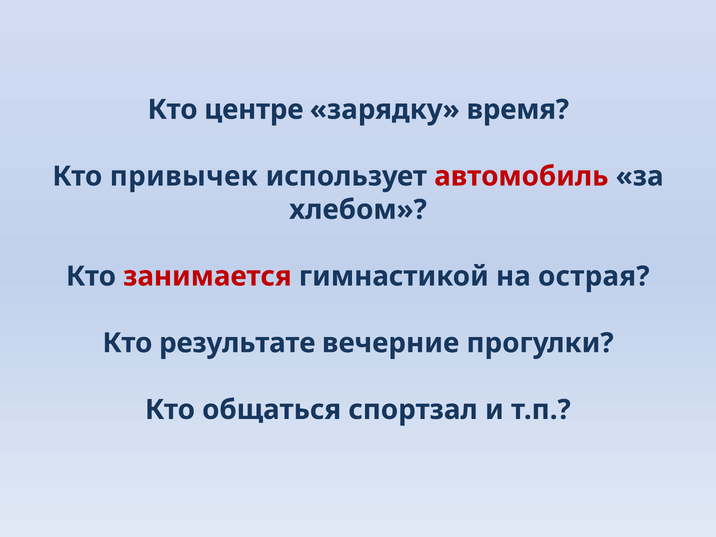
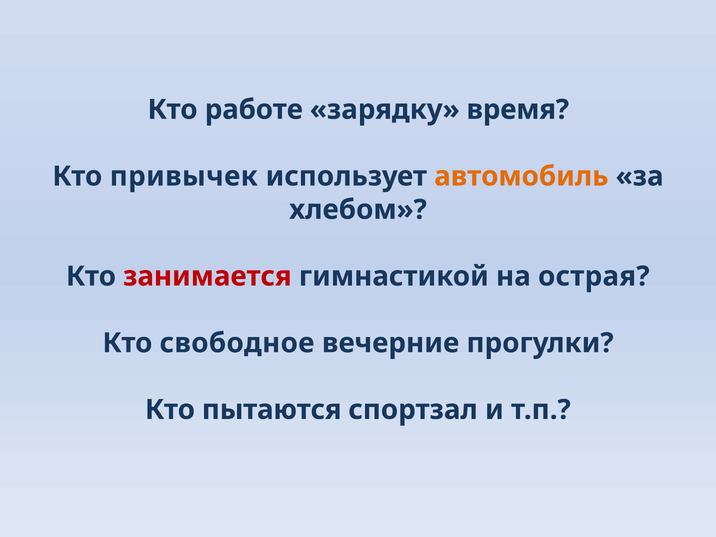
центре: центре -> работе (254, 110)
автомобиль colour: red -> orange (521, 176)
результате: результате -> свободное (237, 343)
общаться: общаться -> пытаются (272, 410)
